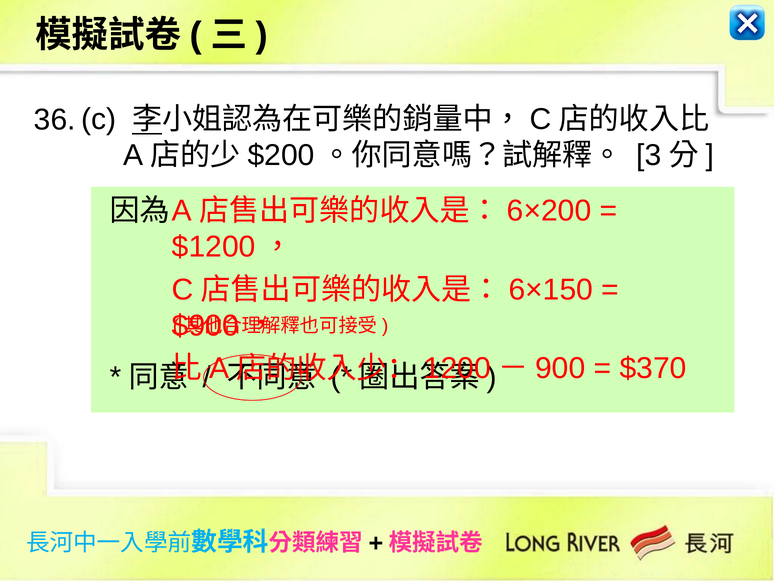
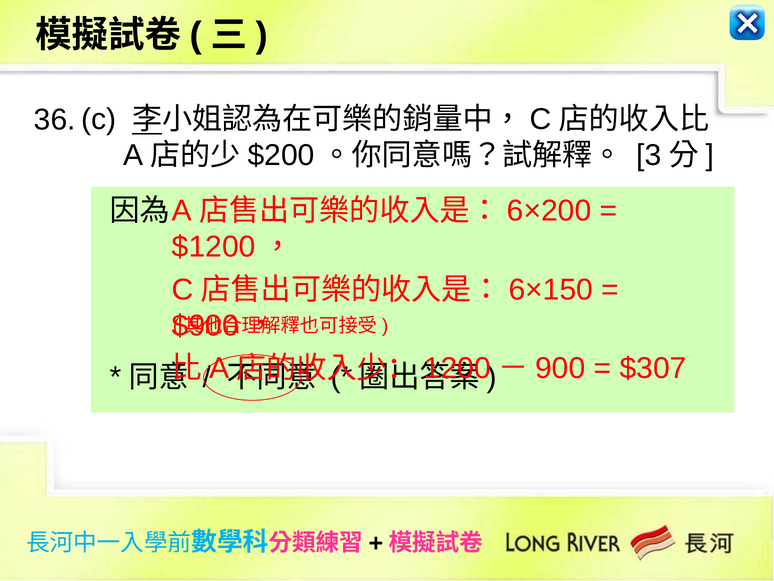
$370: $370 -> $307 (653, 368)
